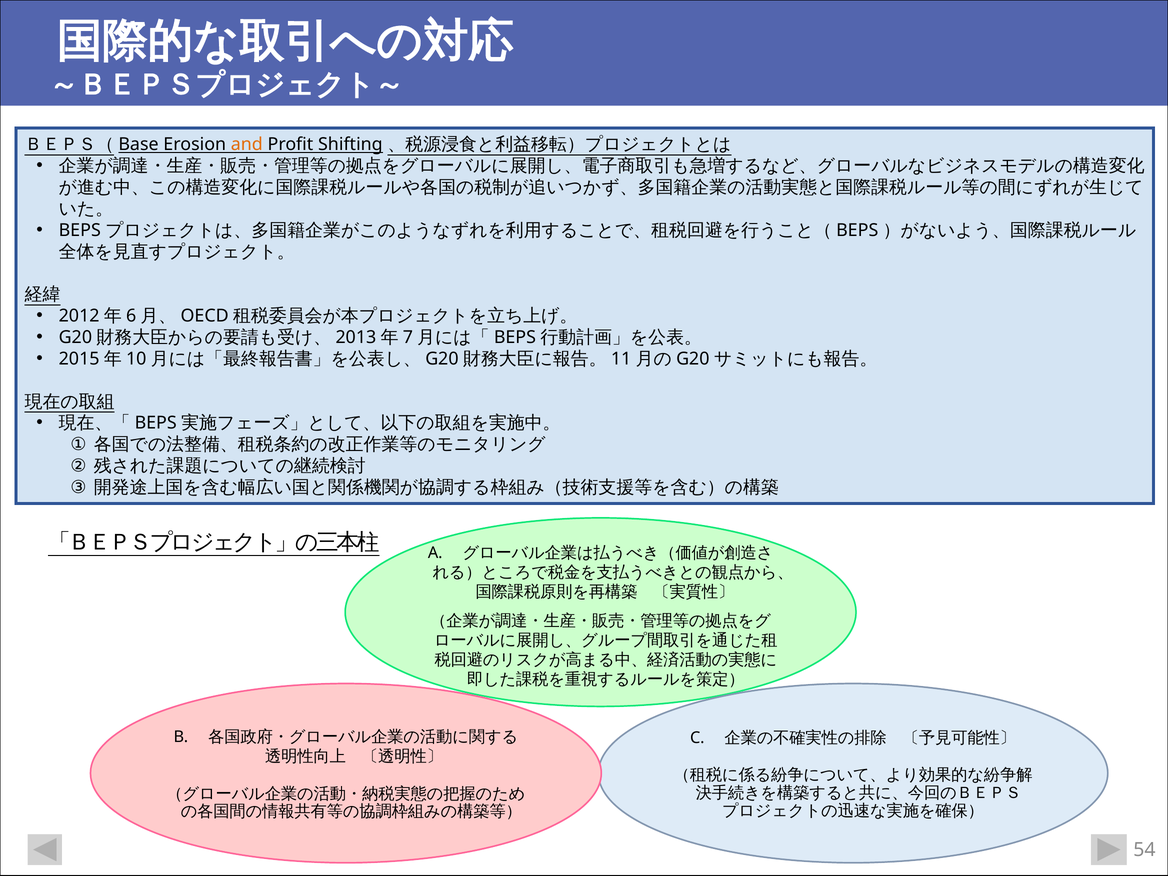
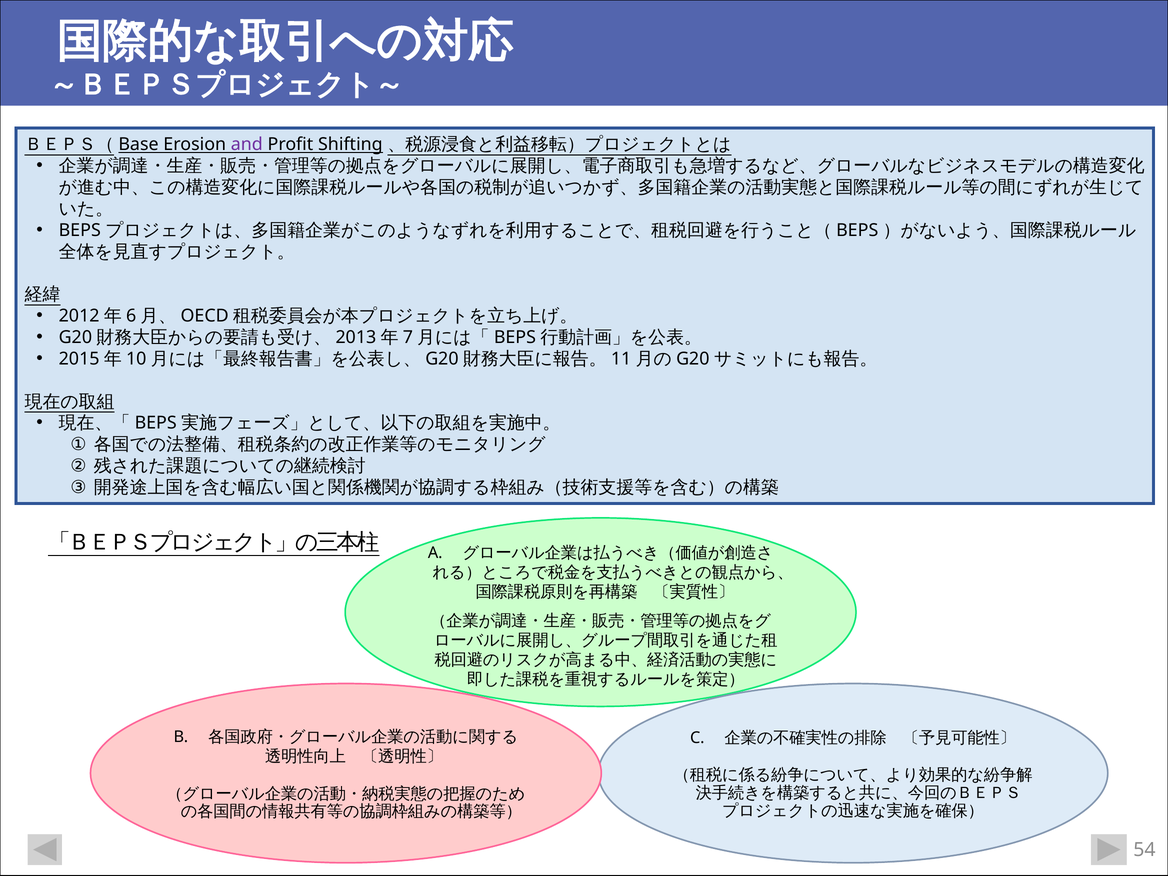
and colour: orange -> purple (247, 144)
